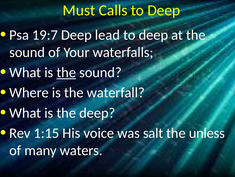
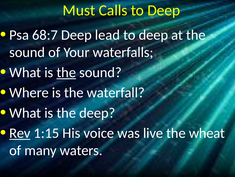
19:7: 19:7 -> 68:7 (45, 35)
Rev underline: none -> present (20, 133)
salt: salt -> live (153, 133)
unless: unless -> wheat (207, 133)
